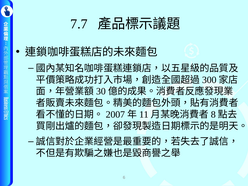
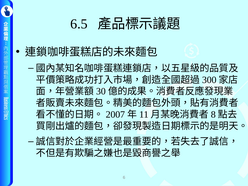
7.7: 7.7 -> 6.5 (79, 24)
